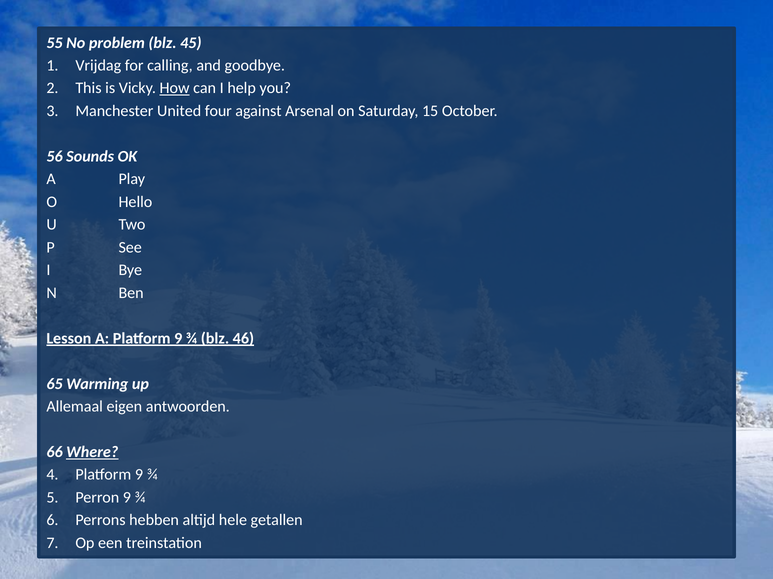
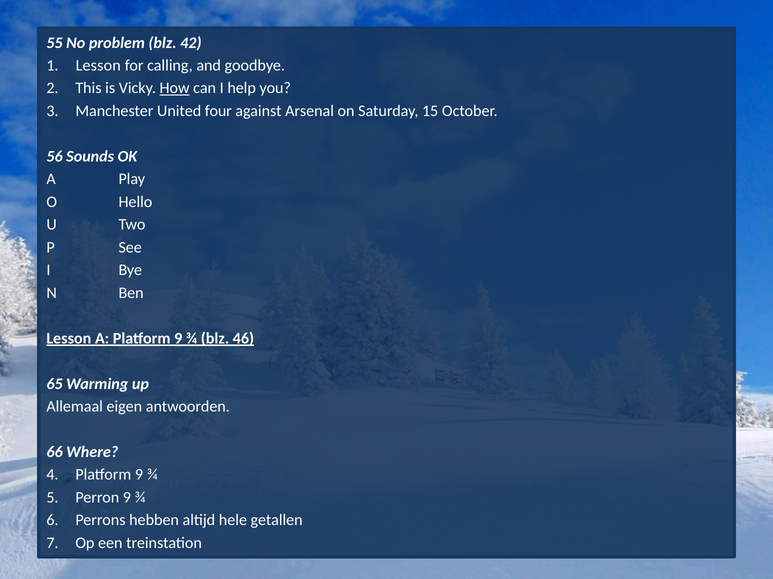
45: 45 -> 42 (191, 43)
Vrijdag: Vrijdag -> Lesson (98, 66)
Where underline: present -> none (92, 453)
